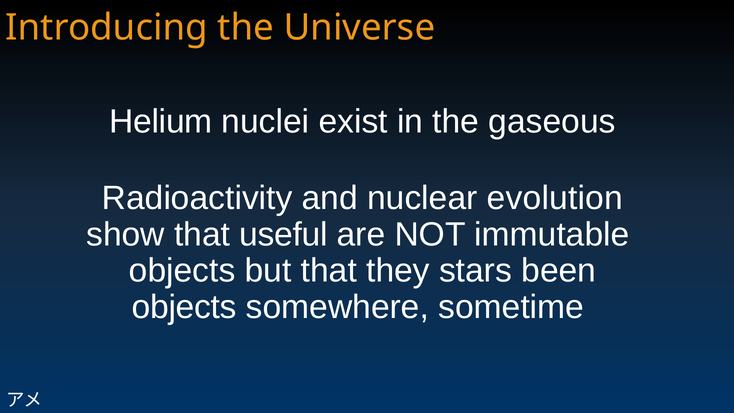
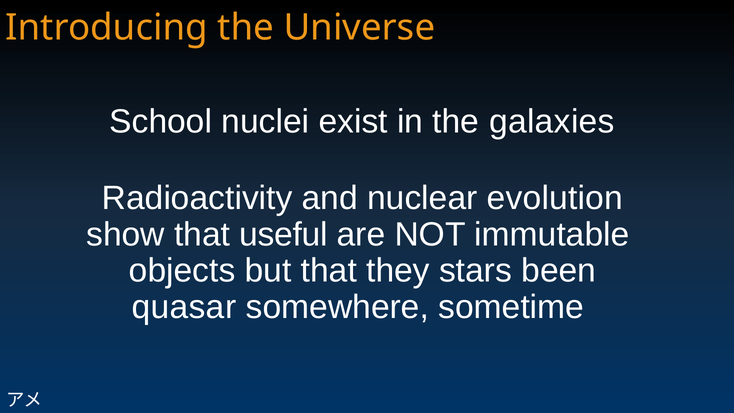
Helium: Helium -> School (161, 121)
gaseous: gaseous -> galaxies (552, 121)
objects: objects -> quasar (184, 307)
